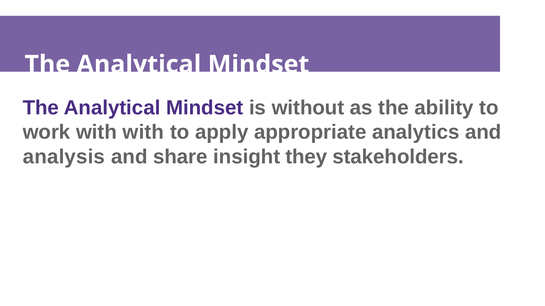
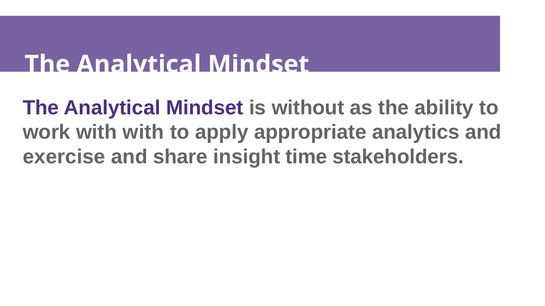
analysis: analysis -> exercise (64, 157)
they: they -> time (306, 157)
